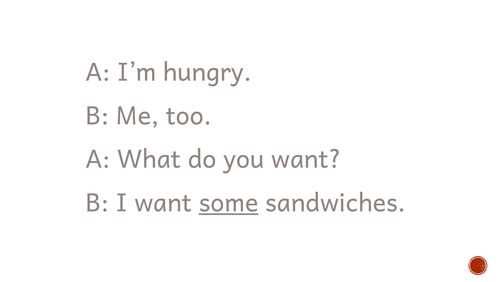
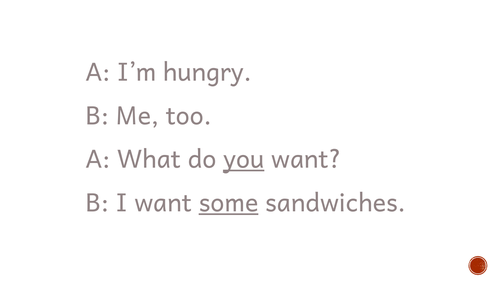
you underline: none -> present (244, 160)
